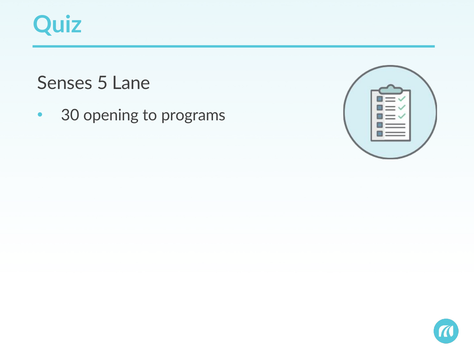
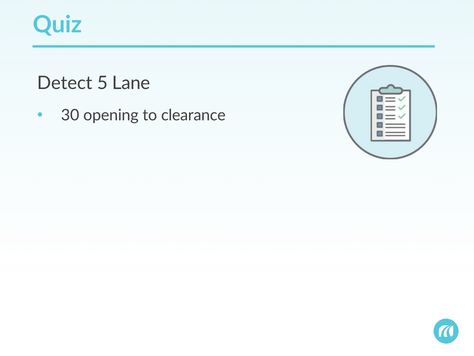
Senses: Senses -> Detect (65, 83)
programs: programs -> clearance (193, 115)
